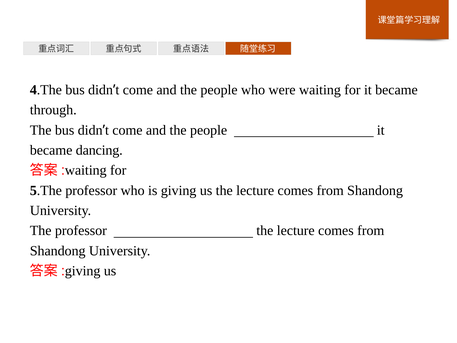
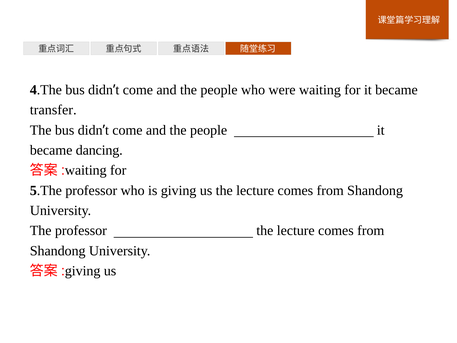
through: through -> transfer (53, 110)
